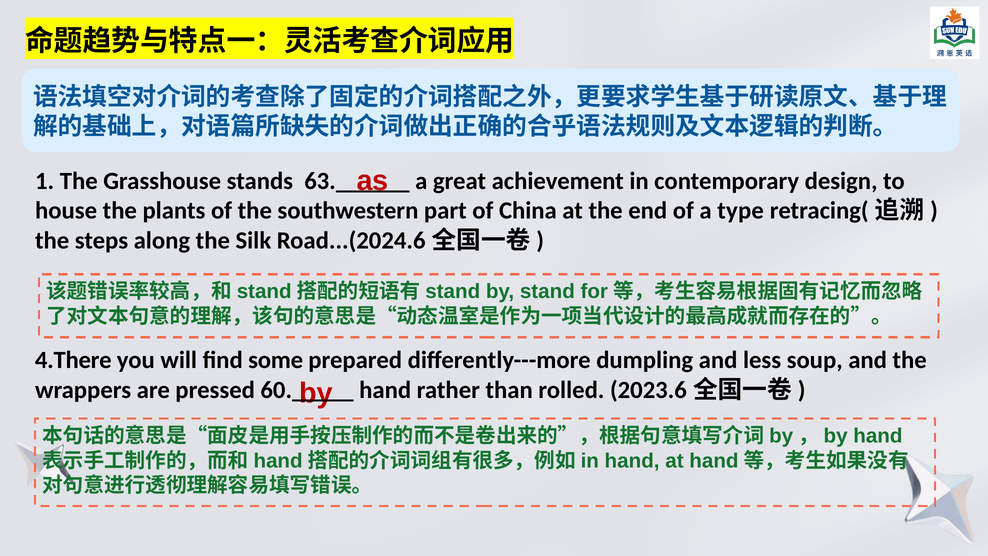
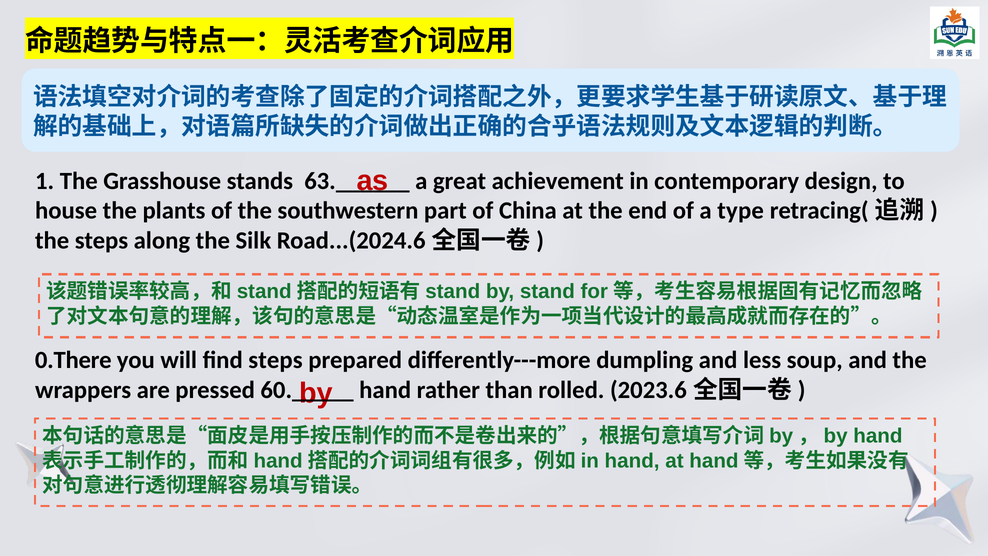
4.There: 4.There -> 0.There (73, 360)
find some: some -> steps (275, 360)
